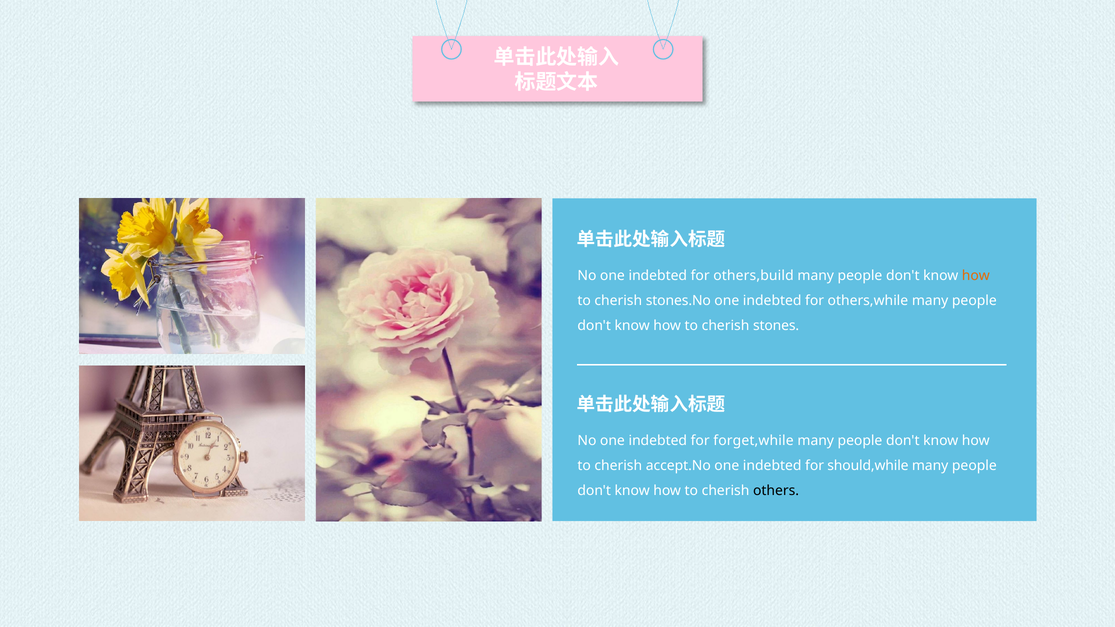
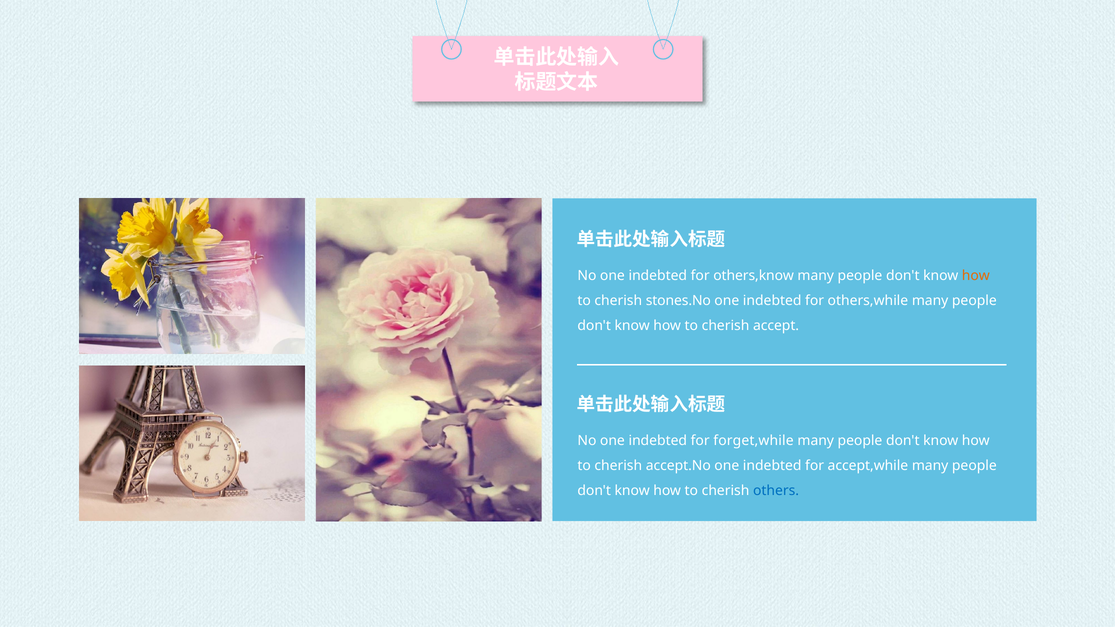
others,build: others,build -> others,know (754, 276)
stones: stones -> accept (776, 326)
should,while: should,while -> accept,while (868, 466)
others colour: black -> blue (776, 491)
